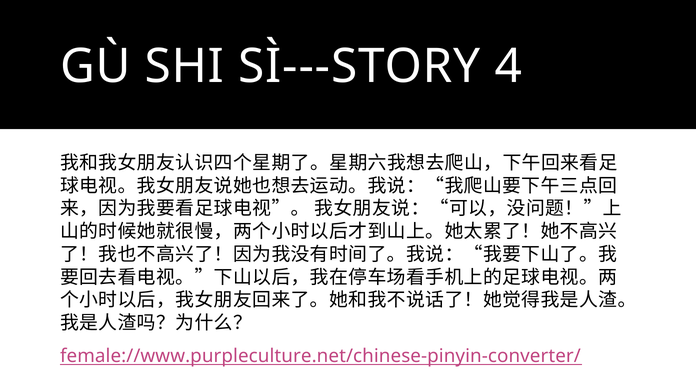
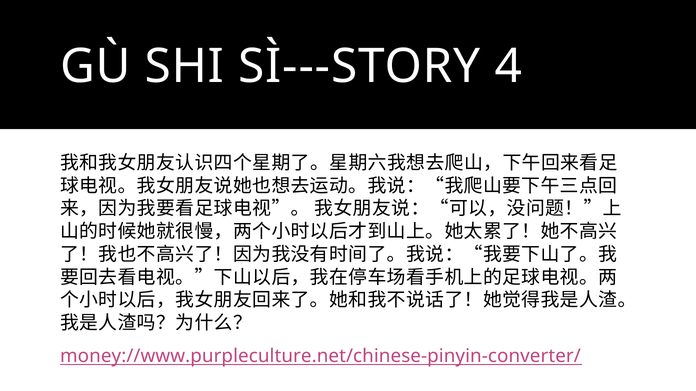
female://www.purpleculture.net/chinese-pinyin-converter/: female://www.purpleculture.net/chinese-pinyin-converter/ -> money://www.purpleculture.net/chinese-pinyin-converter/ (320, 357)
